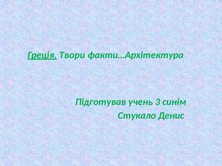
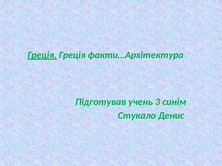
Твори: Твори -> Греція (72, 55)
